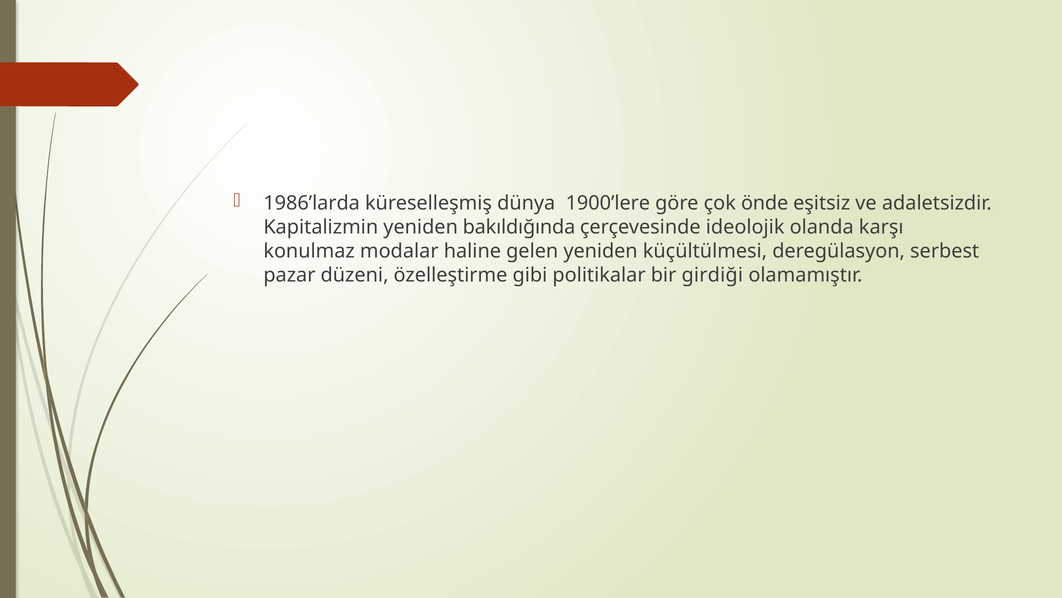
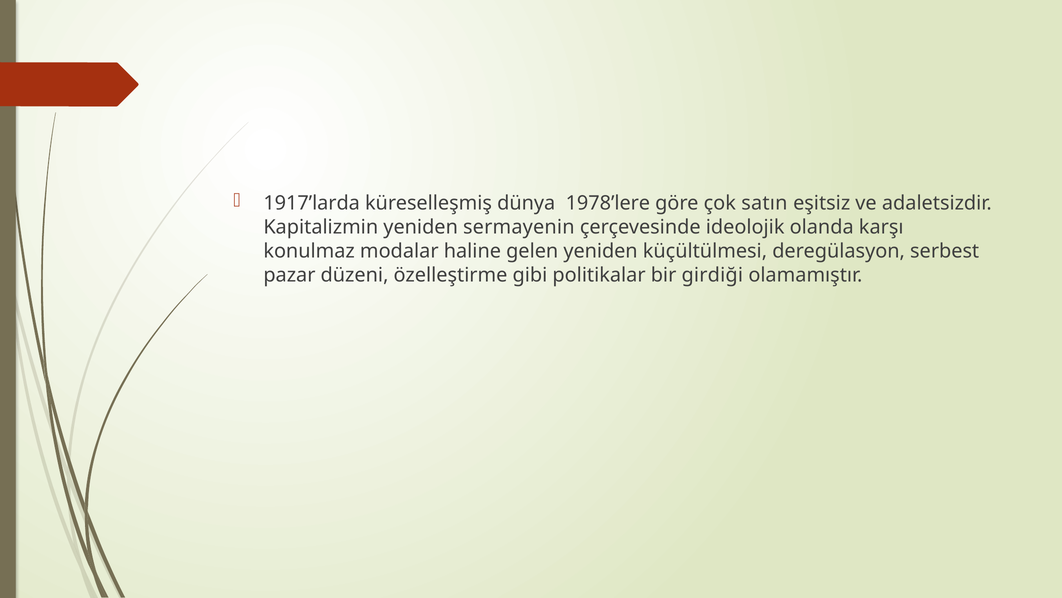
1986’larda: 1986’larda -> 1917’larda (312, 203)
1900’lere: 1900’lere -> 1978’lere (608, 203)
önde: önde -> satın (764, 203)
bakıldığında: bakıldığında -> sermayenin (519, 227)
